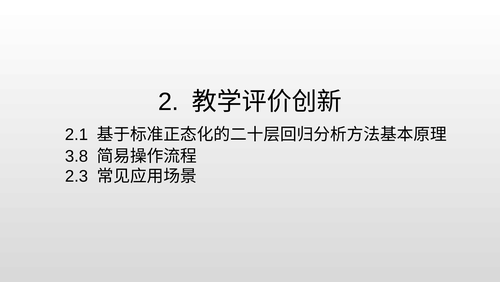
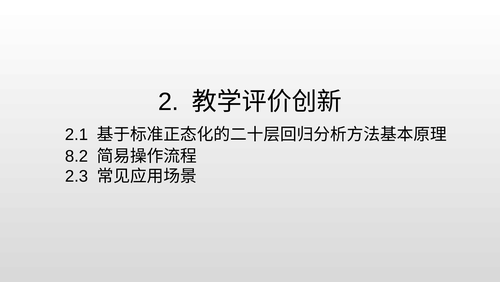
3.8: 3.8 -> 8.2 (77, 156)
